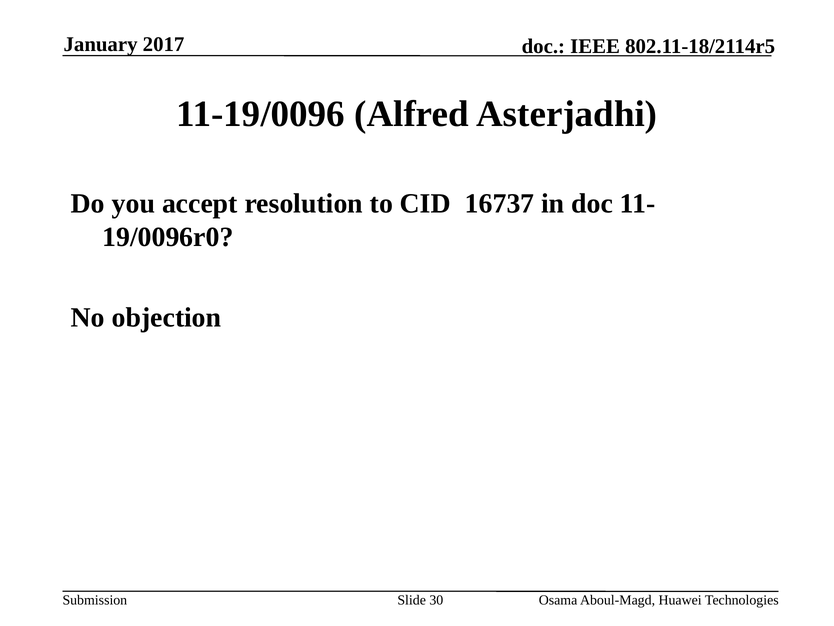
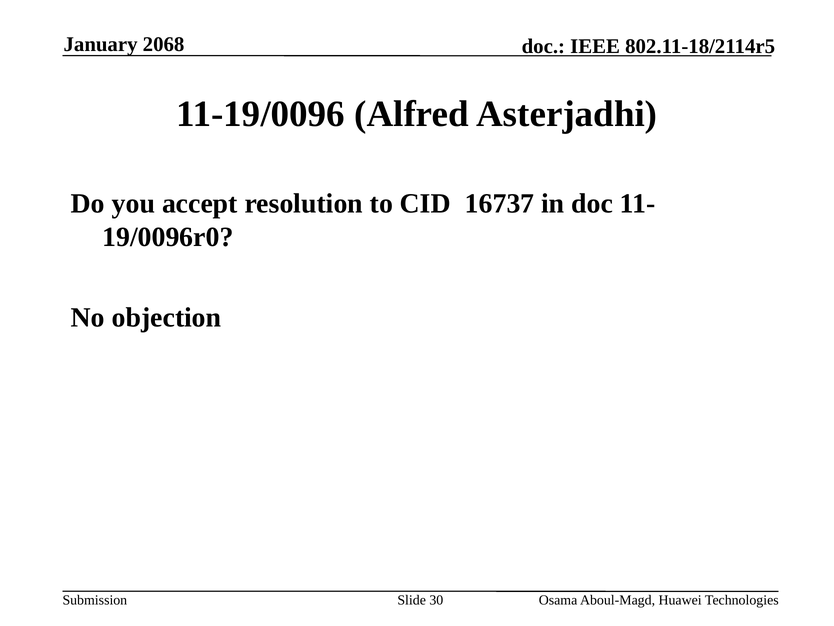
2017: 2017 -> 2068 (164, 44)
